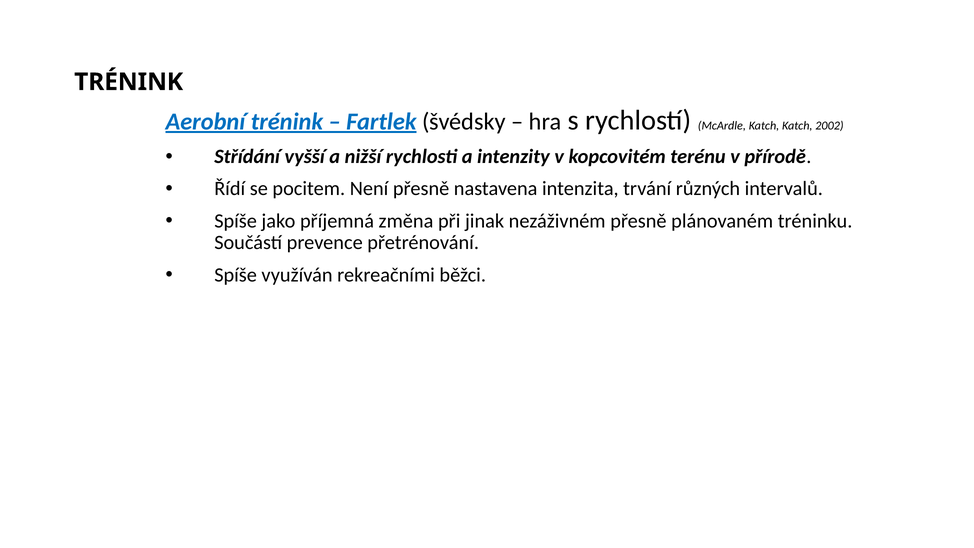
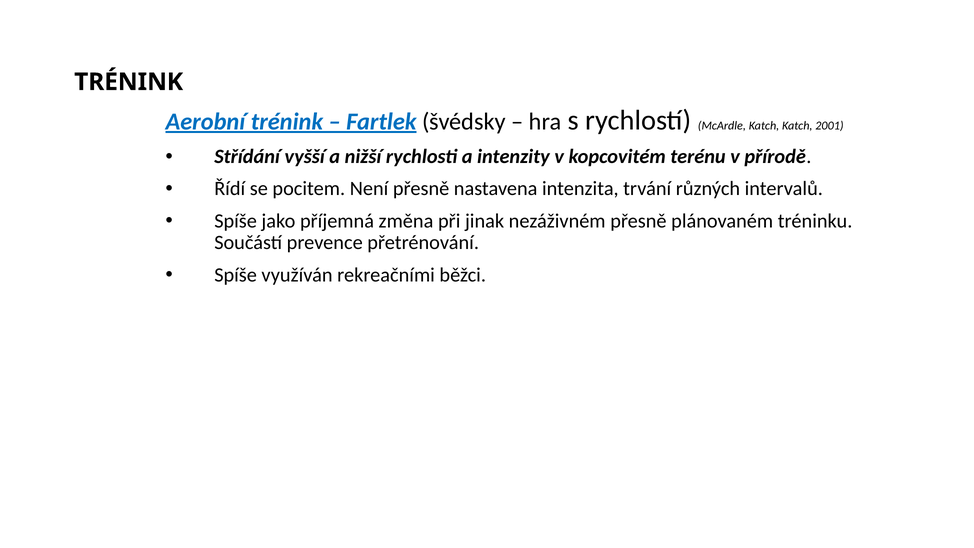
2002: 2002 -> 2001 (829, 126)
